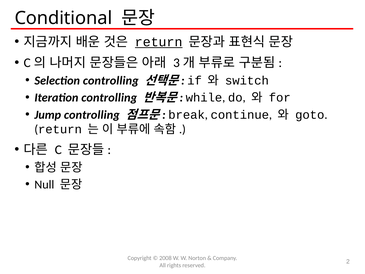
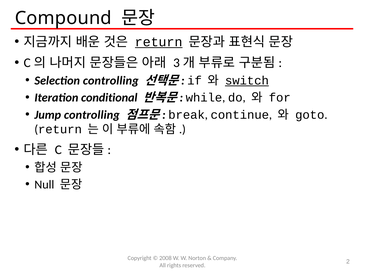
Conditional: Conditional -> Compound (63, 18)
switch underline: none -> present (247, 80)
Iteration controlling: controlling -> conditional (109, 98)
